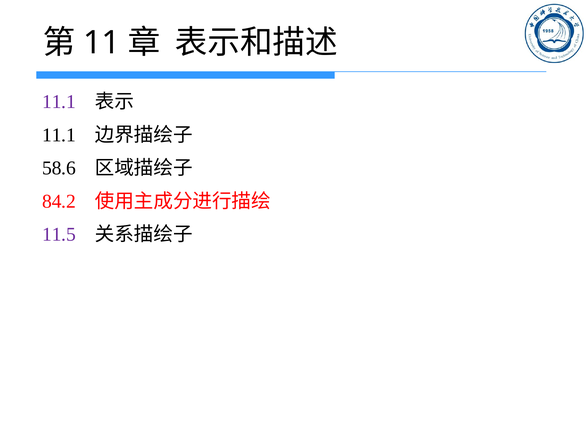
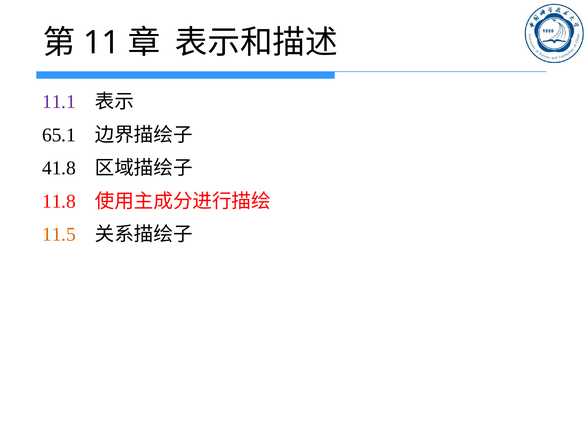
11.1: 11.1 -> 65.1 (59, 135)
58.6: 58.6 -> 41.8 (59, 168)
84.2: 84.2 -> 11.8 (59, 202)
11.5 colour: purple -> orange (59, 235)
